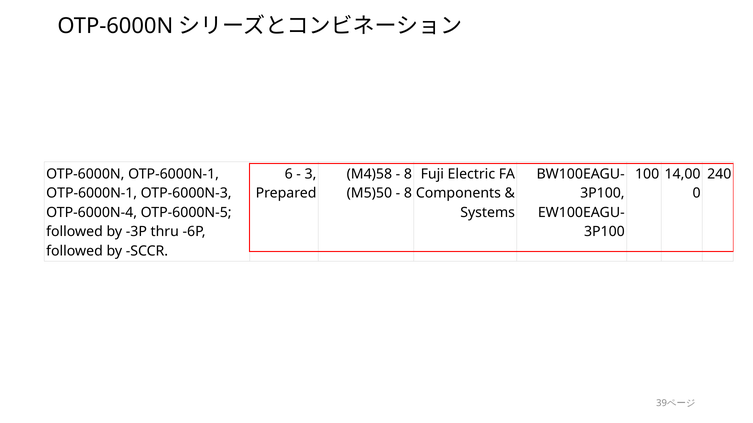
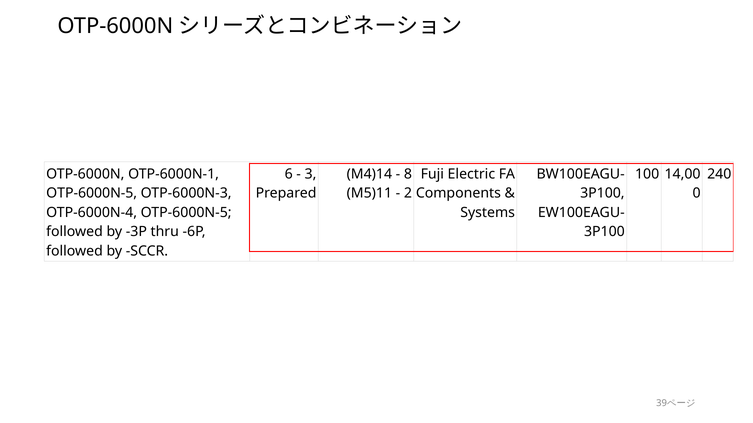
M4)58: M4)58 -> M4)14 (369, 174)
OTP-6000N-1: OTP-6000N-1 -> OTP-6000N-5 (92, 194)
M5)50: M5)50 -> M5)11 (369, 194)
8: 8 -> 2 (408, 194)
